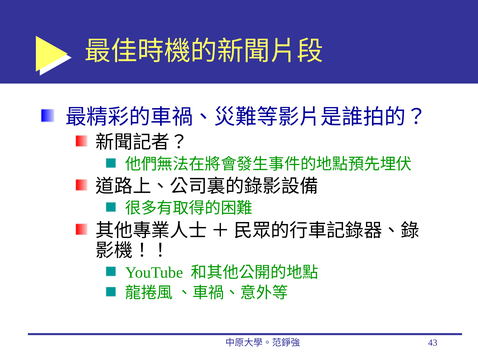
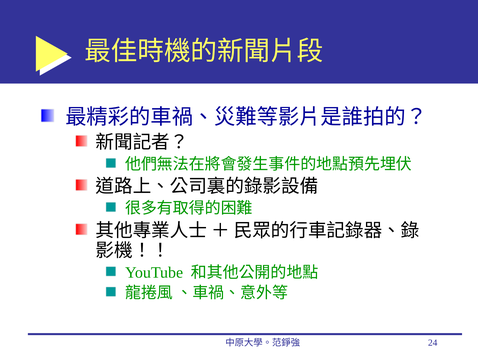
43: 43 -> 24 (433, 343)
